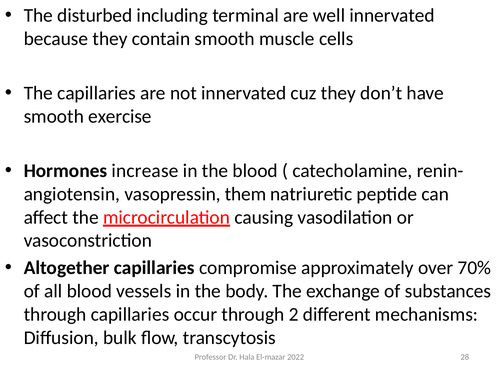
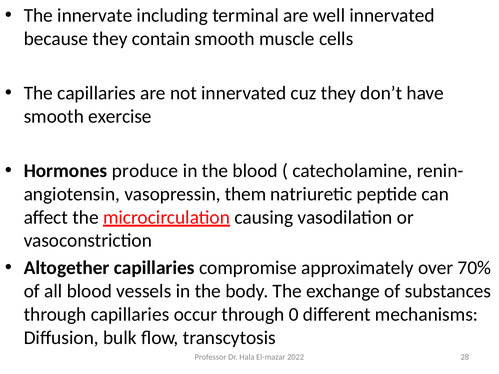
disturbed: disturbed -> innervate (95, 15)
increase: increase -> produce (145, 171)
2: 2 -> 0 (294, 315)
